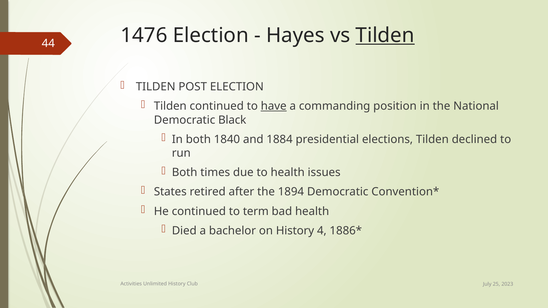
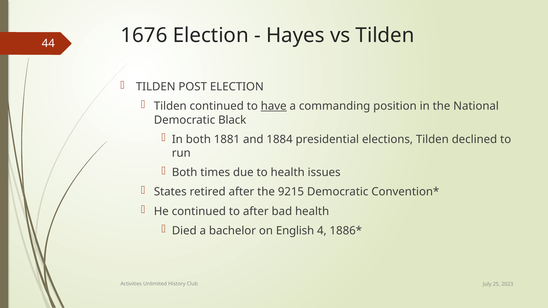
1476: 1476 -> 1676 (144, 35)
Tilden underline: present -> none (385, 35)
1840: 1840 -> 1881 (227, 139)
1894: 1894 -> 9215 (291, 192)
to term: term -> after (256, 211)
on History: History -> English (295, 231)
